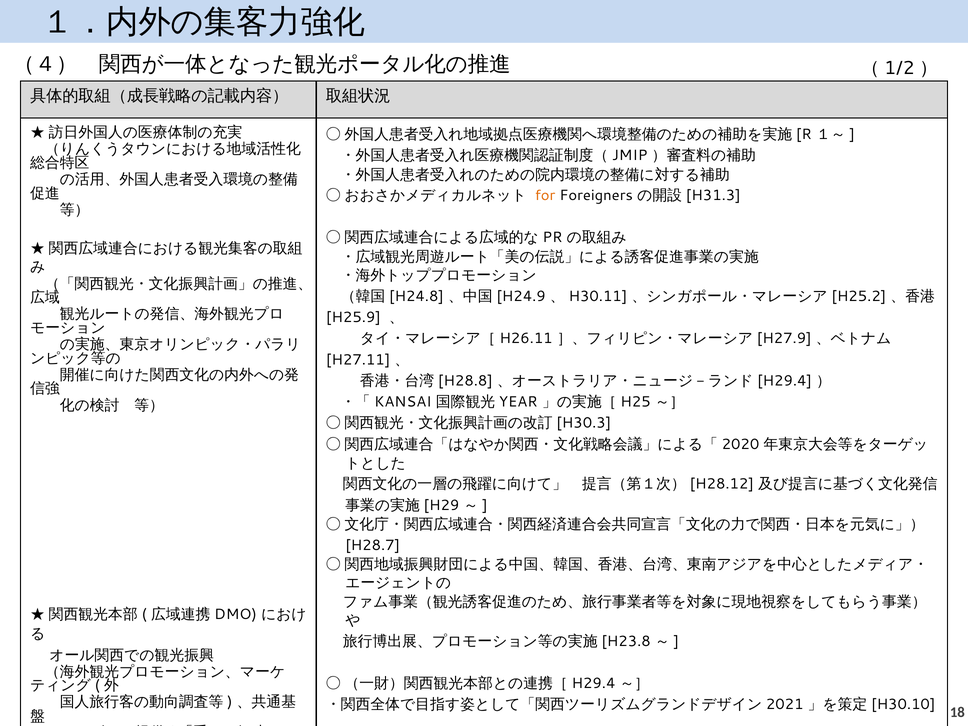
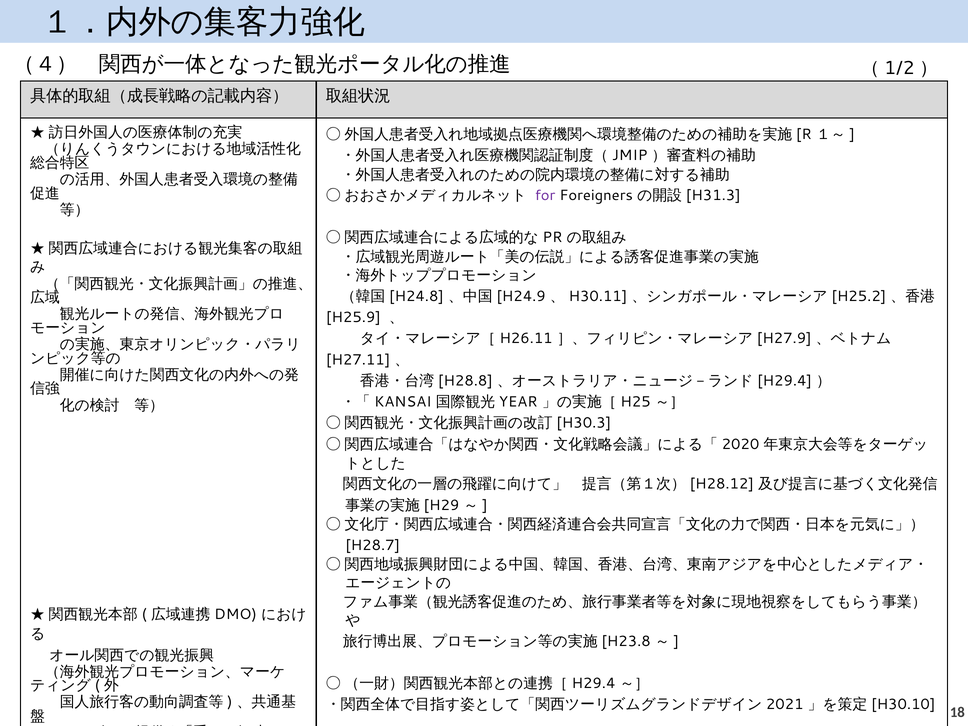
for colour: orange -> purple (545, 195)
